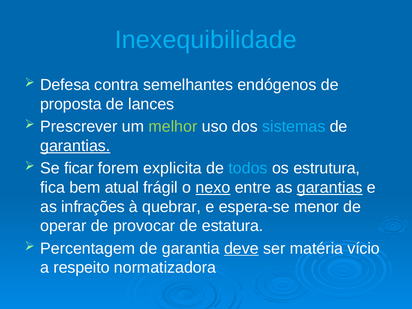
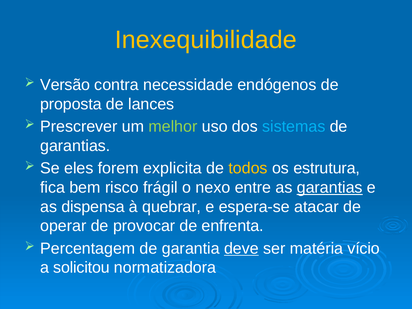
Inexequibilidade colour: light blue -> yellow (206, 40)
Defesa: Defesa -> Versão (65, 85)
semelhantes: semelhantes -> necessidade (188, 85)
garantias underline: present -> none (75, 146)
ficar: ficar -> eles (79, 168)
todos colour: light blue -> yellow (248, 168)
atual: atual -> risco (122, 188)
nexo underline: present -> none (213, 188)
infrações: infrações -> dispensa (93, 207)
menor: menor -> atacar (316, 207)
estatura: estatura -> enfrenta (233, 226)
respeito: respeito -> solicitou (82, 268)
